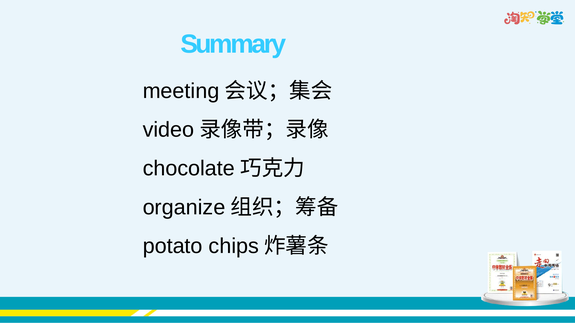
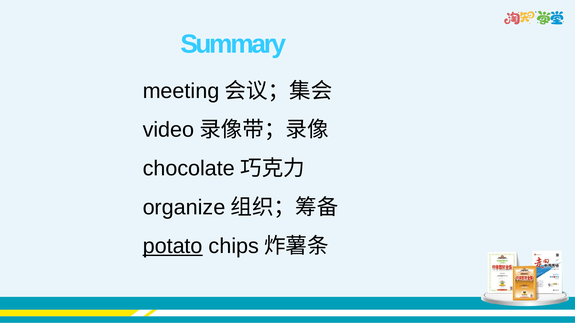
potato underline: none -> present (173, 246)
